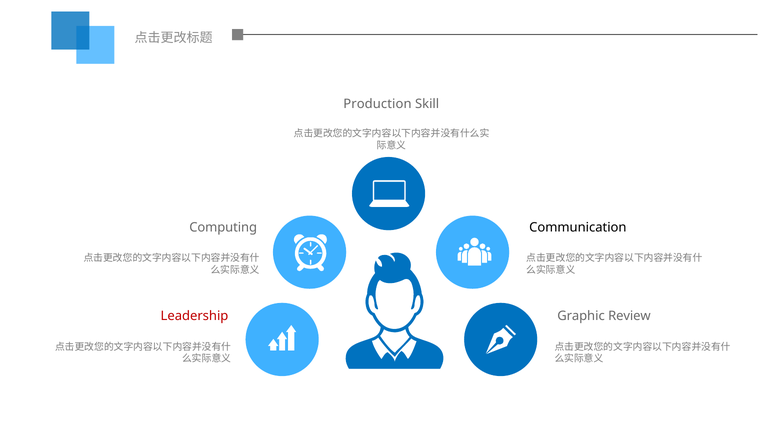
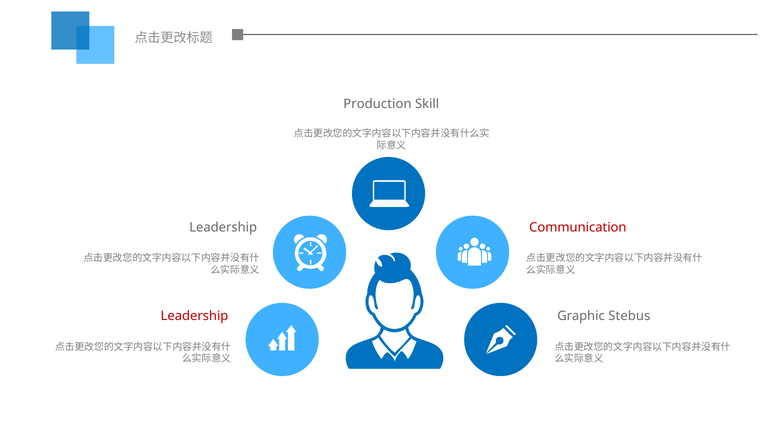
Computing: Computing -> Leadership (223, 227)
Communication colour: black -> red (578, 227)
Review: Review -> Stebus (629, 316)
